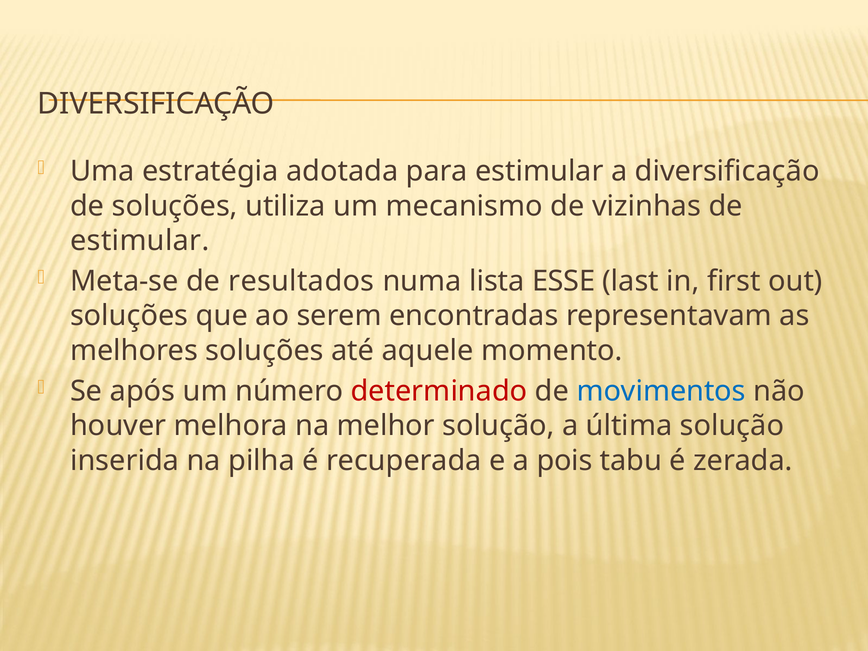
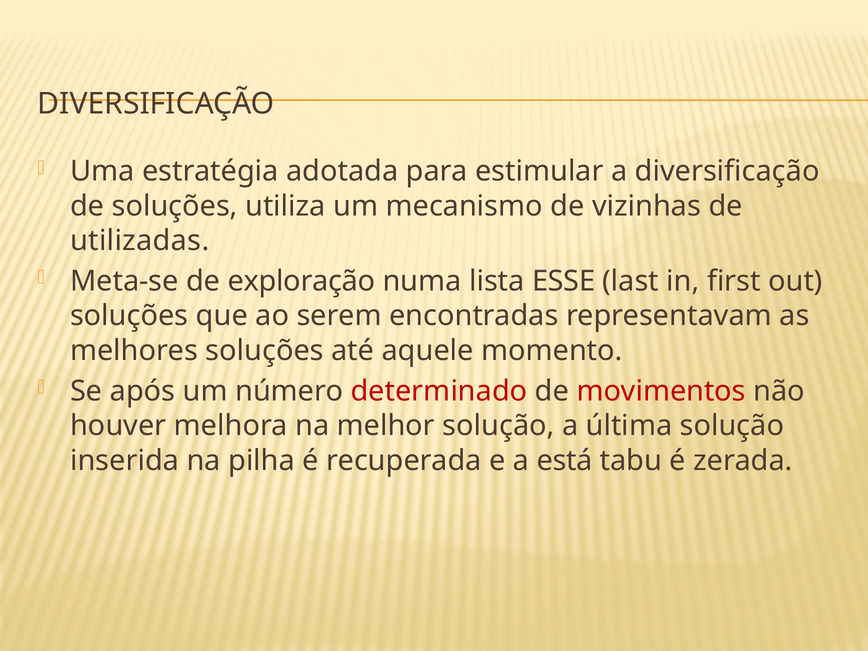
estimular: estimular -> utilizadas (140, 241)
resultados: resultados -> exploração (302, 281)
movimentos colour: blue -> red (661, 391)
pois: pois -> está (565, 461)
